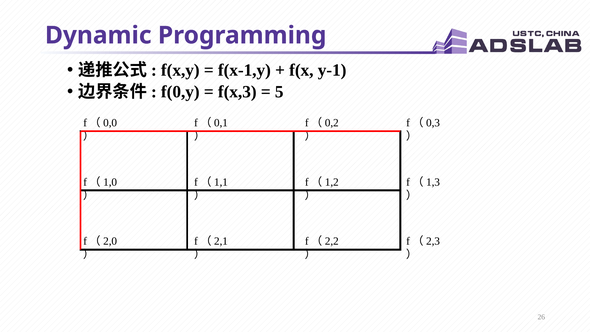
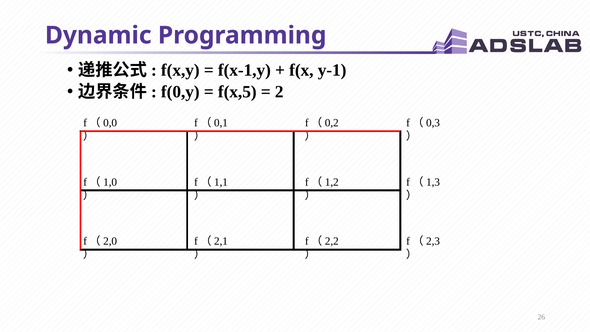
f(x,3: f(x,3 -> f(x,5 (237, 92)
5: 5 -> 2 (279, 92)
